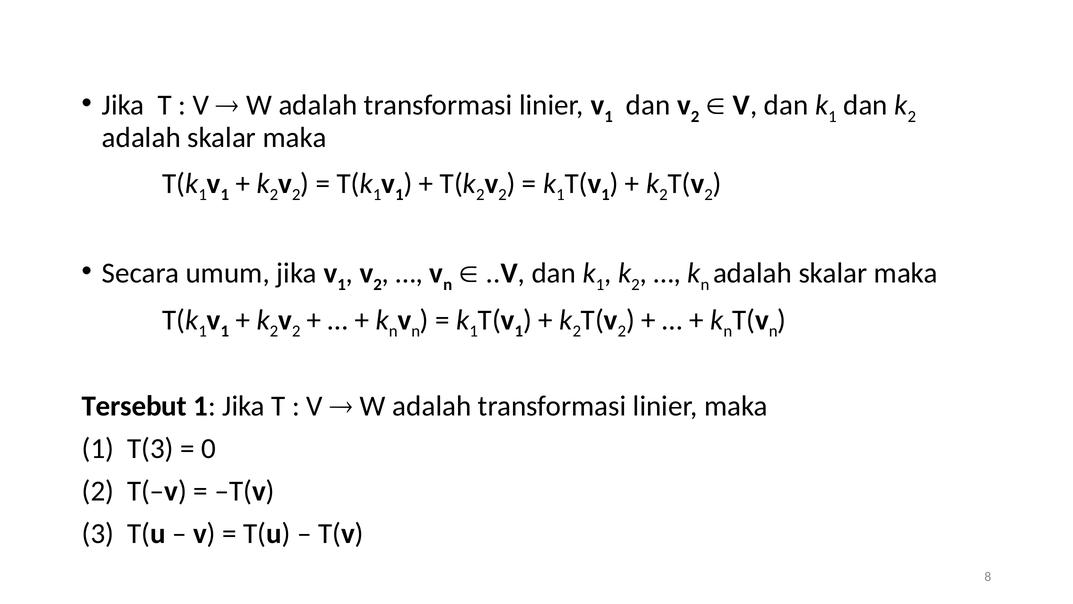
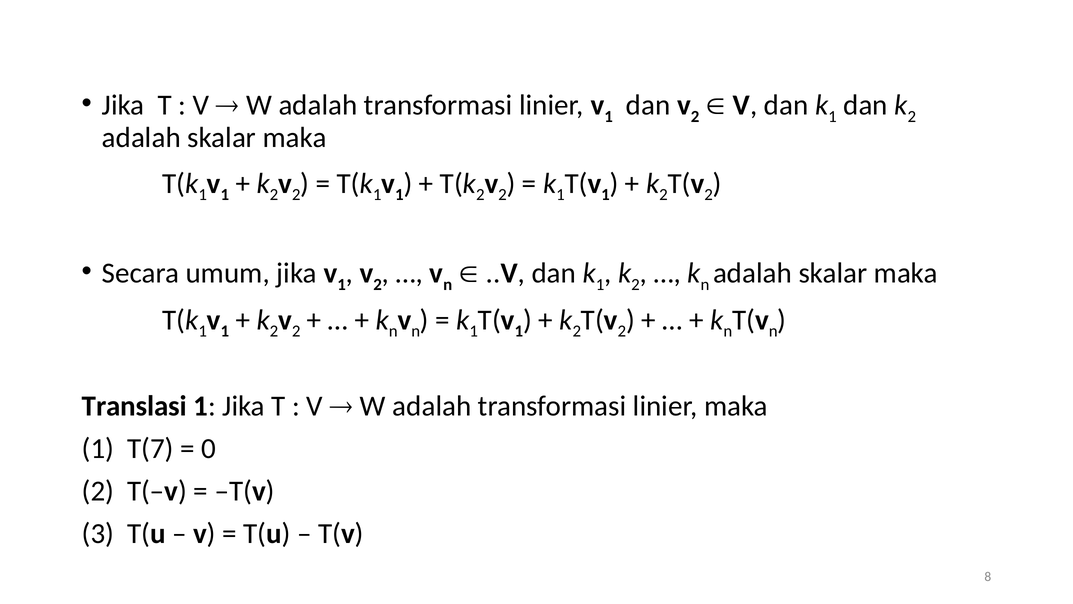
Tersebut: Tersebut -> Translasi (134, 406)
T(3: T(3 -> T(7 (150, 448)
